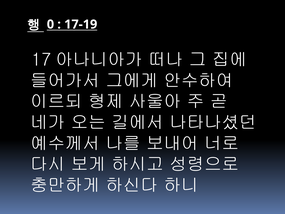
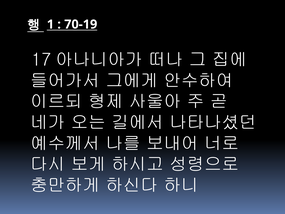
0: 0 -> 1 (50, 24)
17-19: 17-19 -> 70-19 (81, 24)
